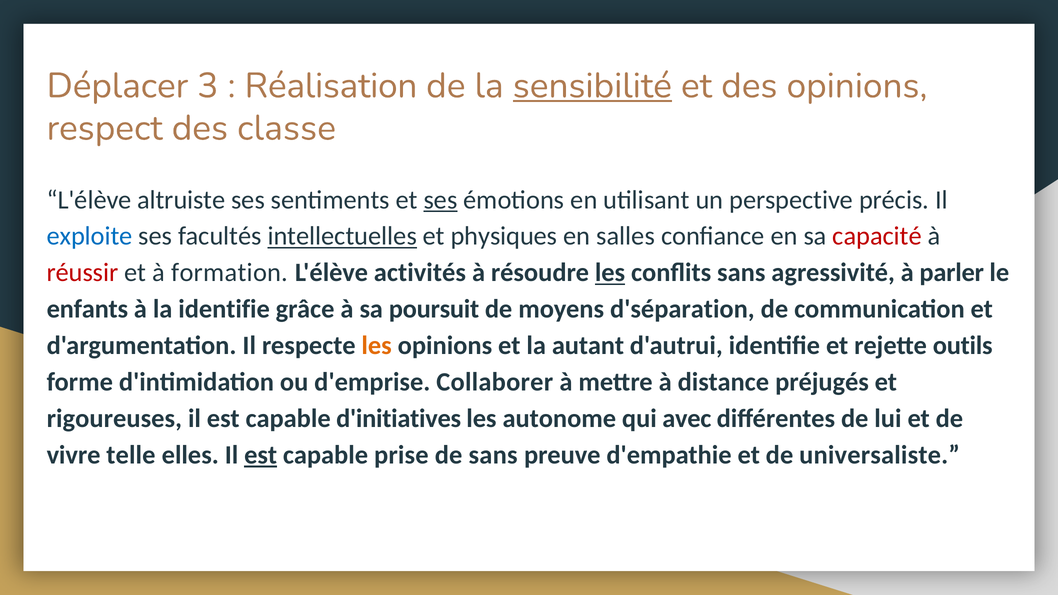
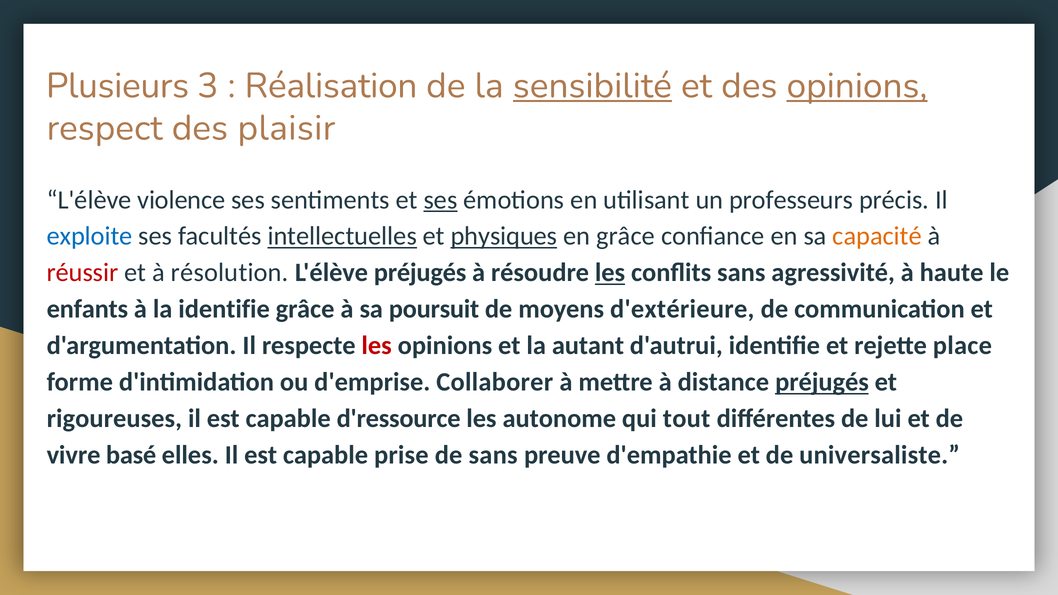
Déplacer: Déplacer -> Plusieurs (118, 86)
opinions underline: none -> present (857, 86)
classe: classe -> plaisir (286, 128)
altruiste: altruiste -> violence (181, 200)
perspective: perspective -> professeurs (791, 200)
physiques underline: none -> present (504, 236)
en salles: salles -> grâce (626, 236)
capacité colour: red -> orange (877, 236)
formation: formation -> résolution (230, 273)
L'élève activités: activités -> préjugés (420, 273)
parler: parler -> haute (952, 273)
d'séparation: d'séparation -> d'extérieure (682, 309)
les colour: orange -> red (377, 346)
outils: outils -> place (962, 346)
préjugés underline: none -> present (822, 382)
d'initiatives: d'initiatives -> d'ressource (399, 419)
avec: avec -> tout (687, 419)
telle: telle -> basé (131, 455)
est underline: present -> none (261, 455)
